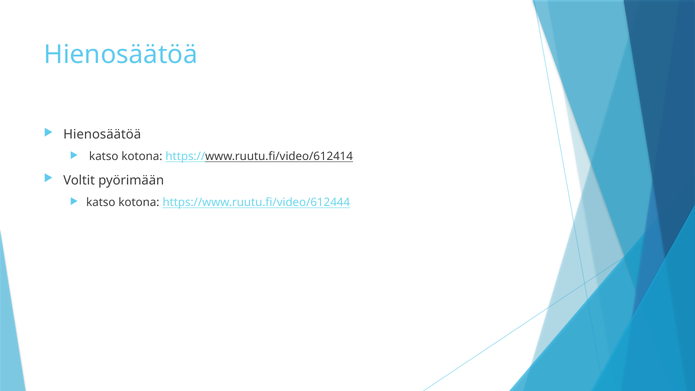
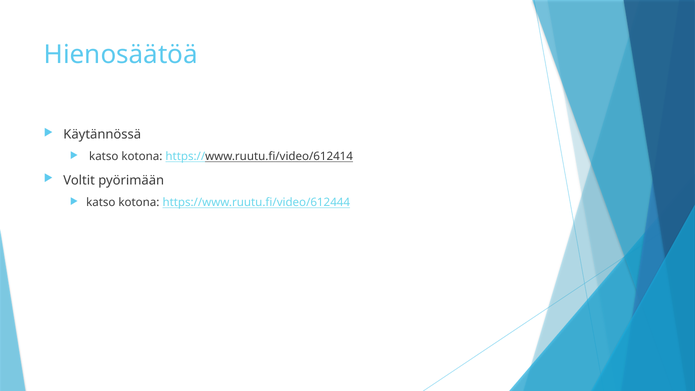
Hienosäätöä: Hienosäätöä -> Käytännössä (102, 135)
